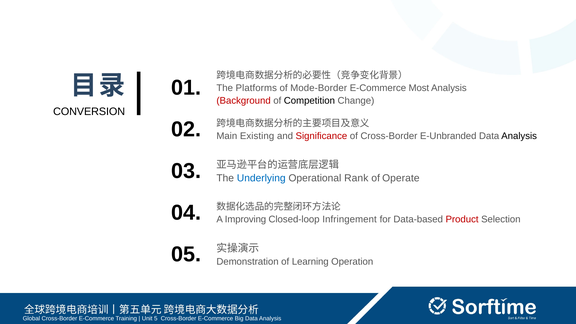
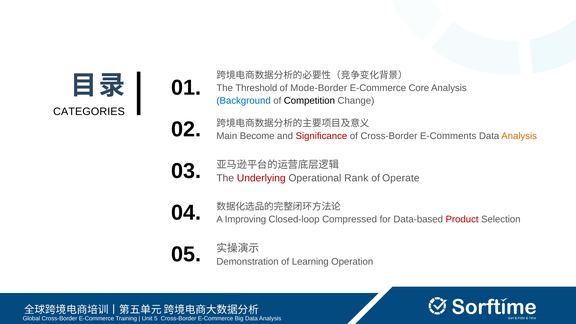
Platforms: Platforms -> Threshold (256, 88)
Most: Most -> Core (419, 88)
Background colour: red -> blue (244, 101)
CONVERSION: CONVERSION -> CATEGORIES (89, 111)
Existing: Existing -> Become (257, 136)
E-Unbranded: E-Unbranded -> E-Comments (448, 136)
Analysis colour: black -> orange (519, 136)
Underlying colour: blue -> red (261, 178)
Infringement: Infringement -> Compressed (350, 219)
